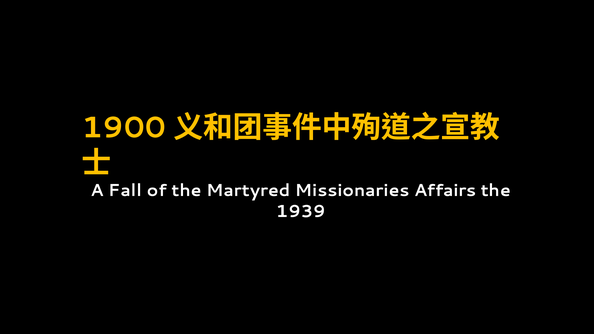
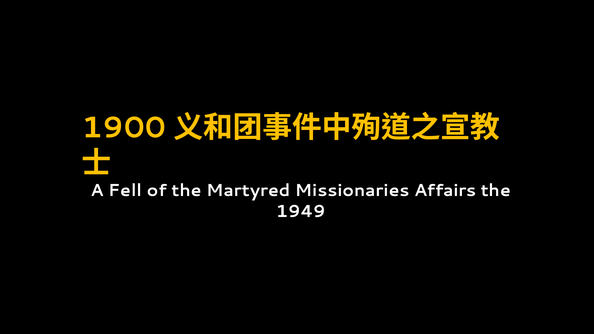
Fall: Fall -> Fell (125, 191)
1939: 1939 -> 1949 (301, 211)
